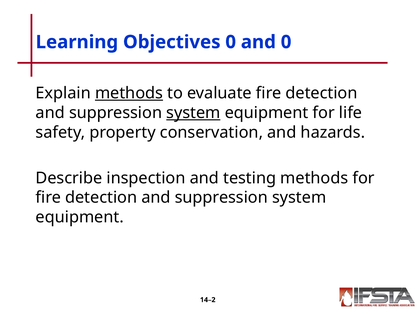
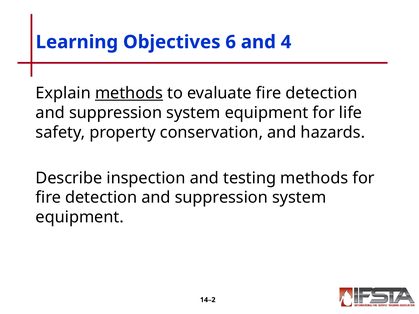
Objectives 0: 0 -> 6 (231, 42)
and 0: 0 -> 4 (286, 42)
system underline: present -> none (193, 113)
